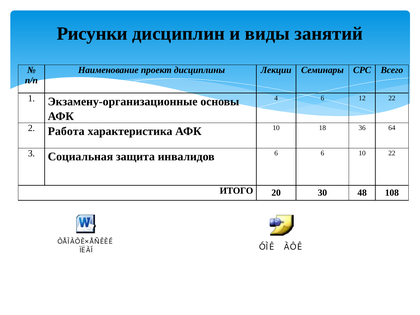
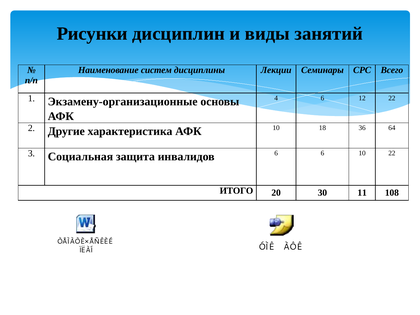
проект: проект -> систем (156, 70)
Работа: Работа -> Другие (66, 131)
48: 48 -> 11 (362, 193)
